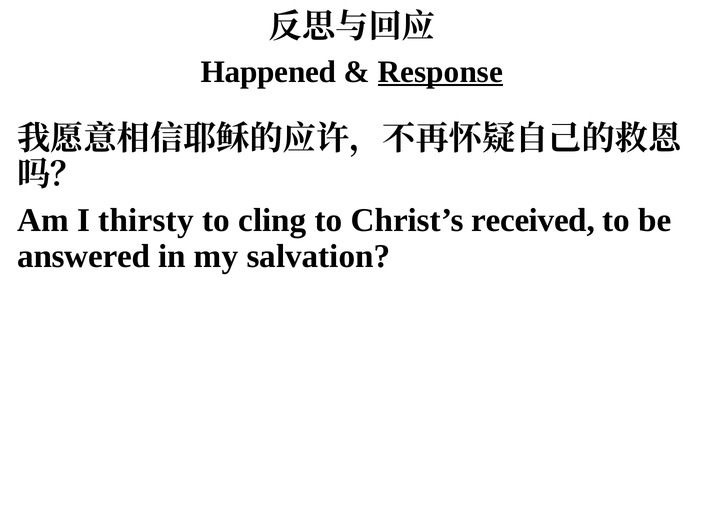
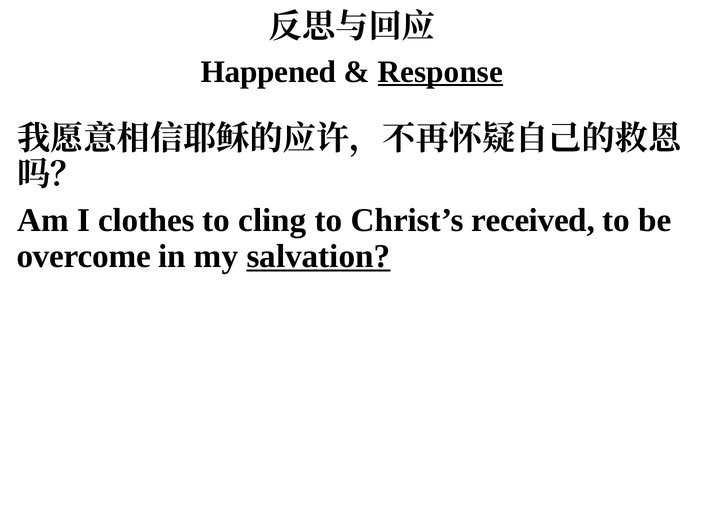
thirsty: thirsty -> clothes (146, 220)
answered: answered -> overcome (84, 256)
salvation underline: none -> present (318, 256)
